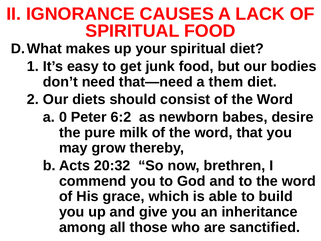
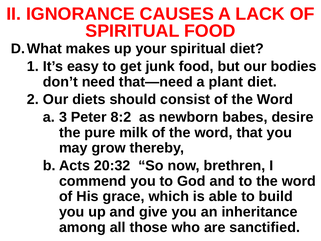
them: them -> plant (226, 82)
0: 0 -> 3 (63, 117)
6:2: 6:2 -> 8:2 (121, 117)
